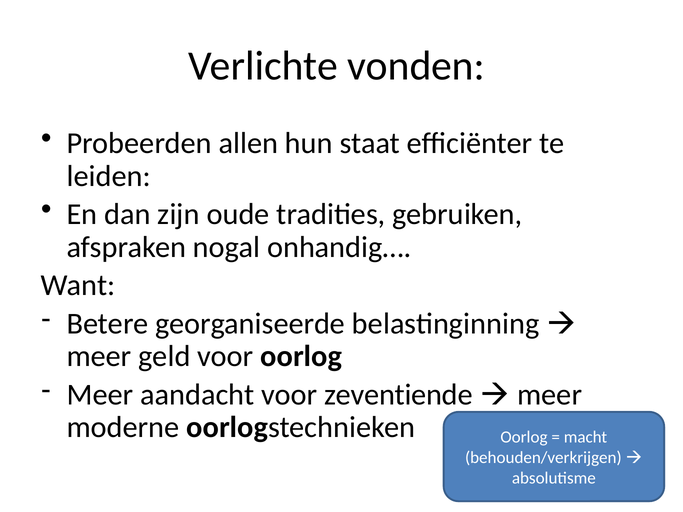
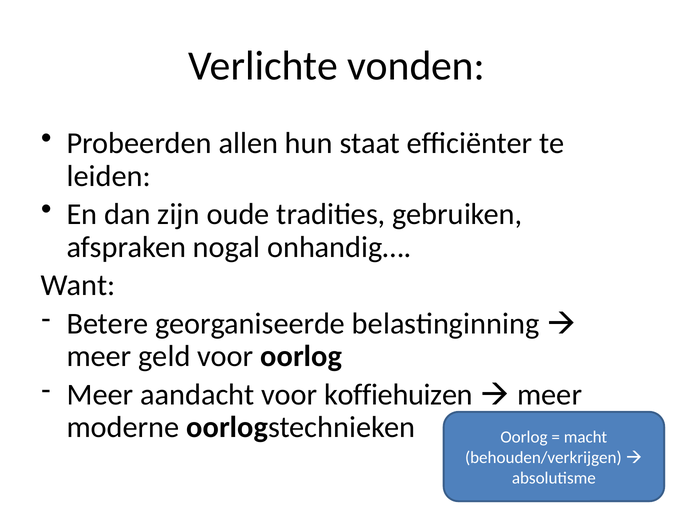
zeventiende: zeventiende -> koffiehuizen (398, 395)
